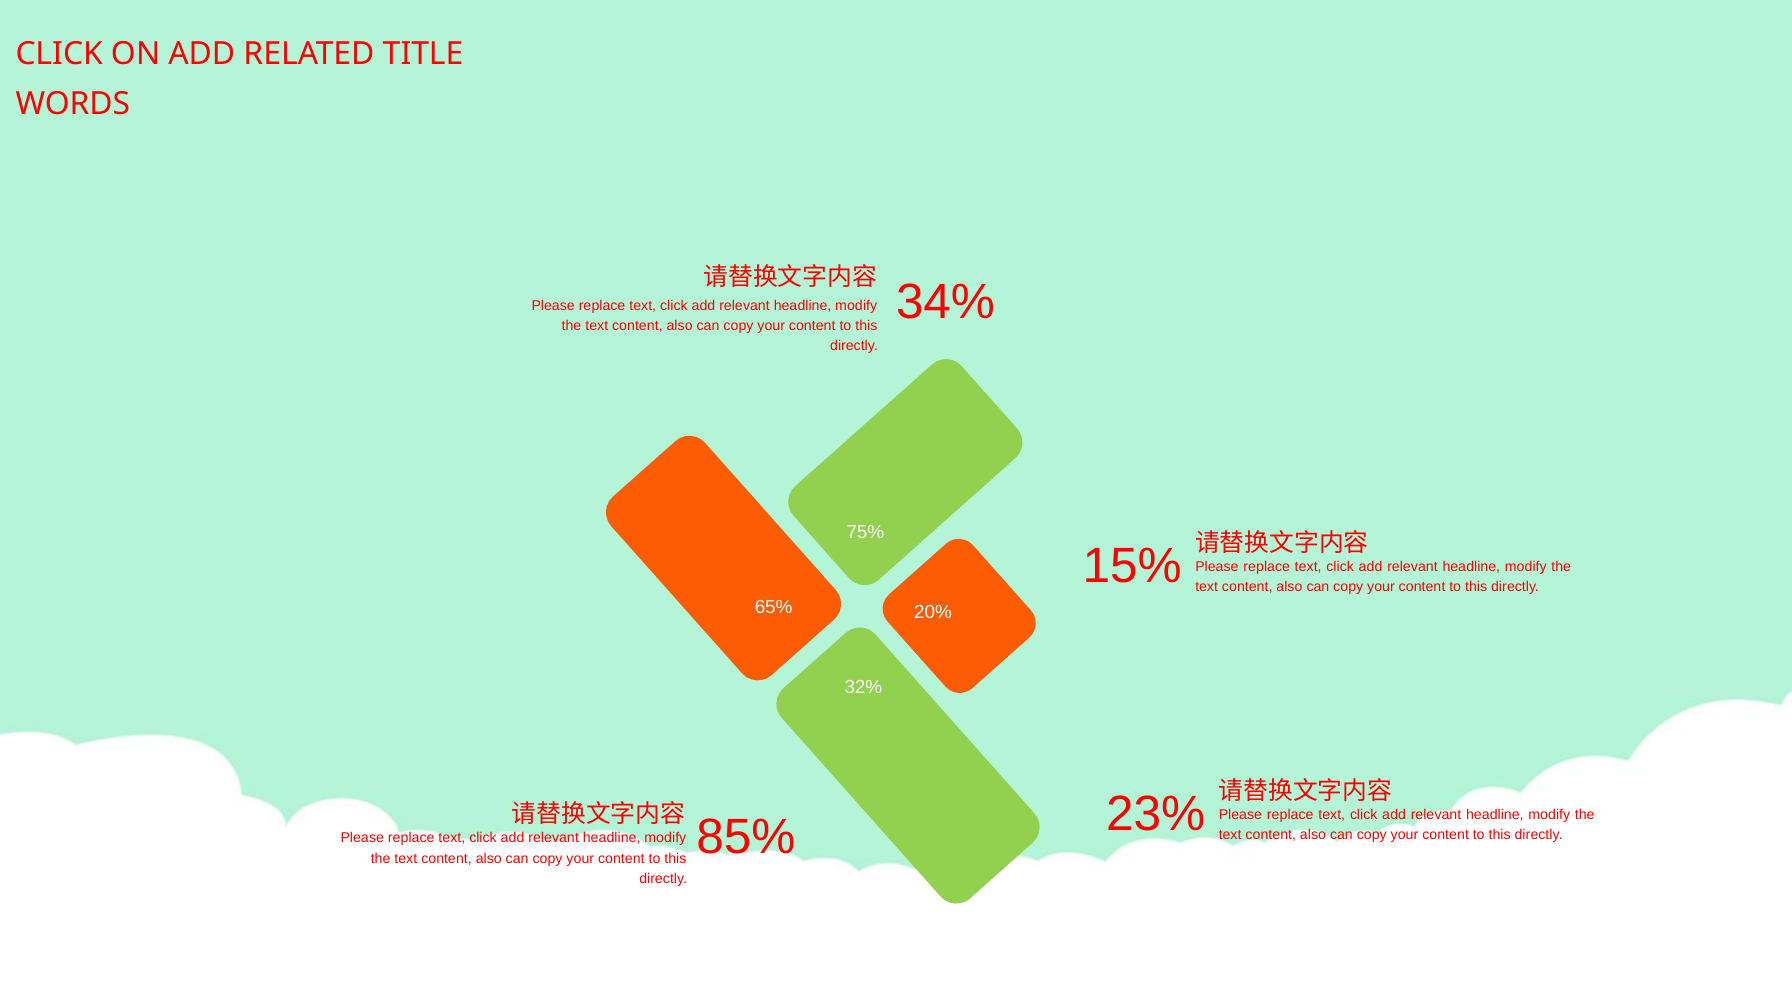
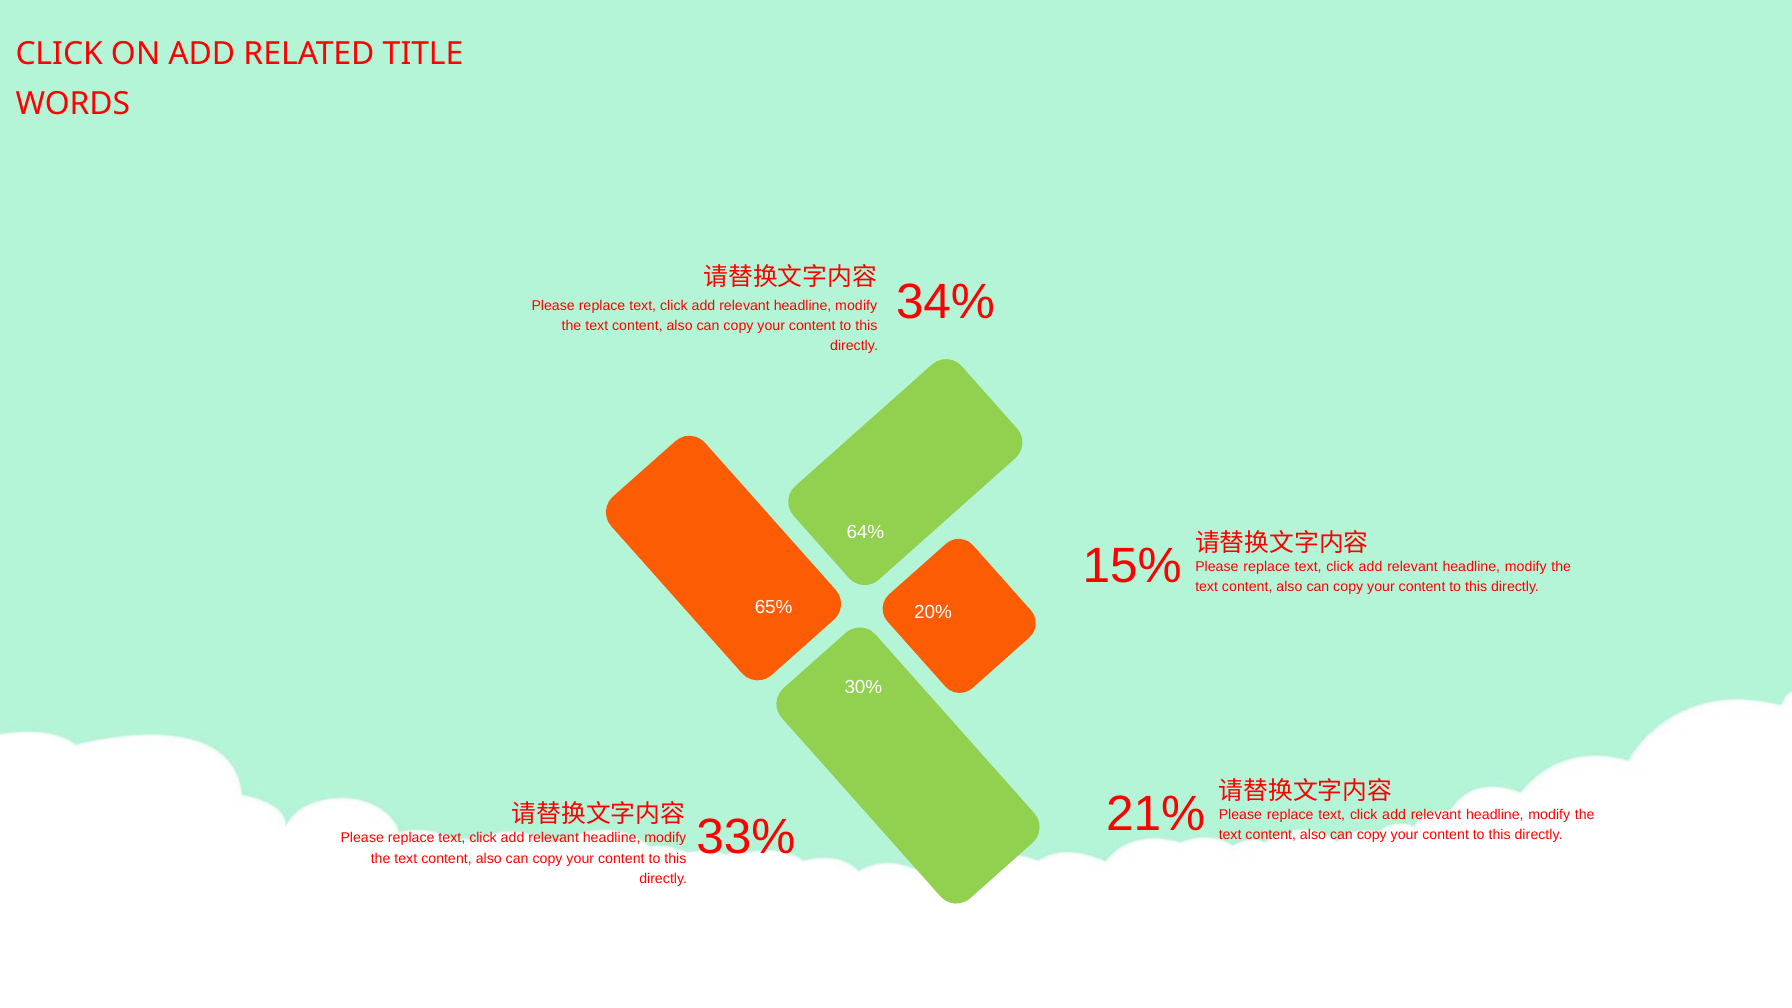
75%: 75% -> 64% (865, 532)
32%: 32% -> 30% (863, 687)
23%: 23% -> 21% (1156, 814)
85%: 85% -> 33% (746, 837)
